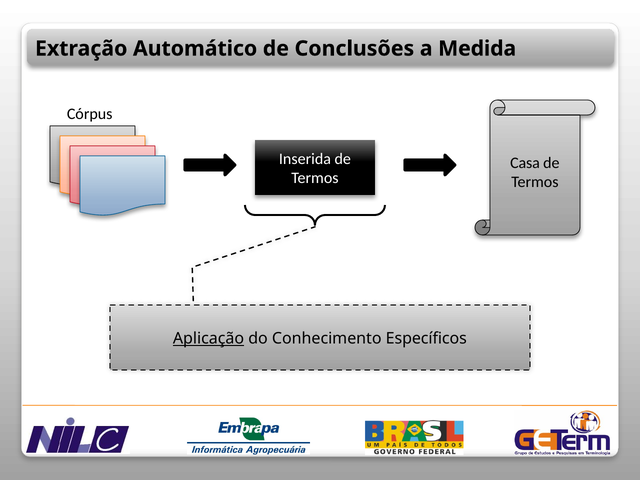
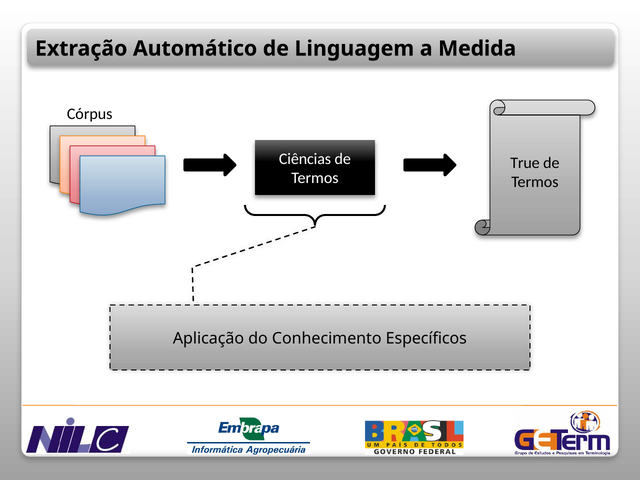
Conclusões: Conclusões -> Linguagem (354, 49)
Inserida: Inserida -> Ciências (305, 159)
Casa: Casa -> True (525, 163)
Aplicação underline: present -> none (209, 339)
